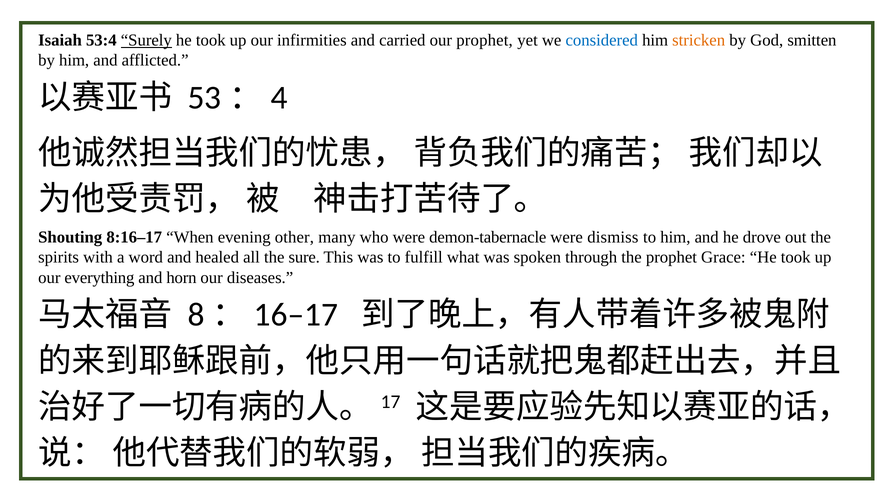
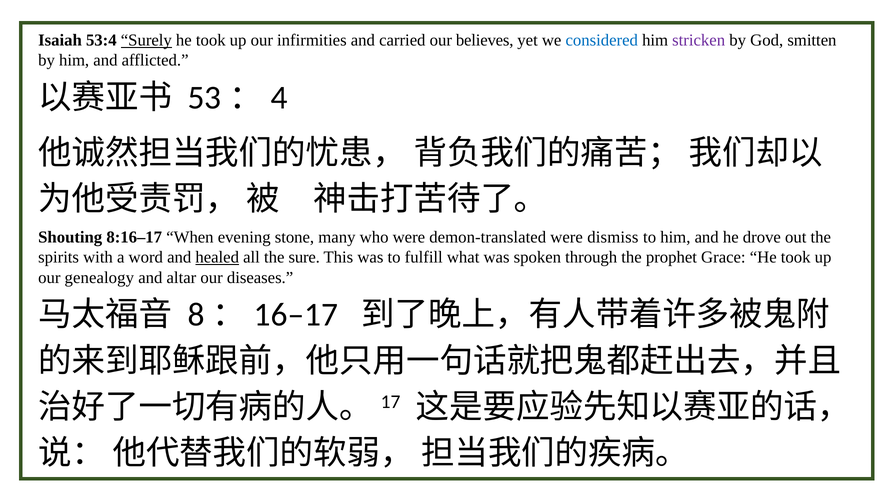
our prophet: prophet -> believes (485, 40)
stricken colour: orange -> purple (699, 40)
other: other -> stone (294, 237)
demon-tabernacle: demon-tabernacle -> demon-translated (488, 237)
healed underline: none -> present (217, 257)
everything: everything -> genealogy (99, 277)
horn: horn -> altar (181, 277)
